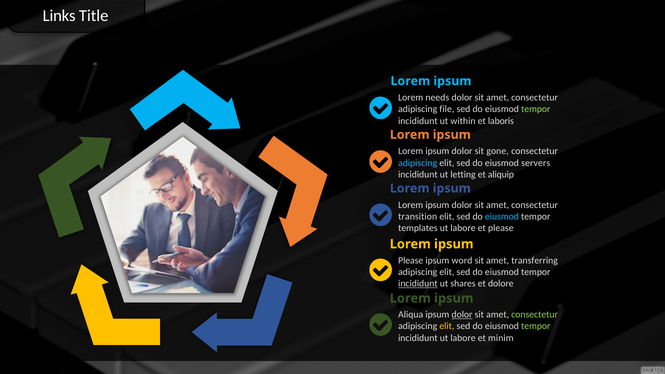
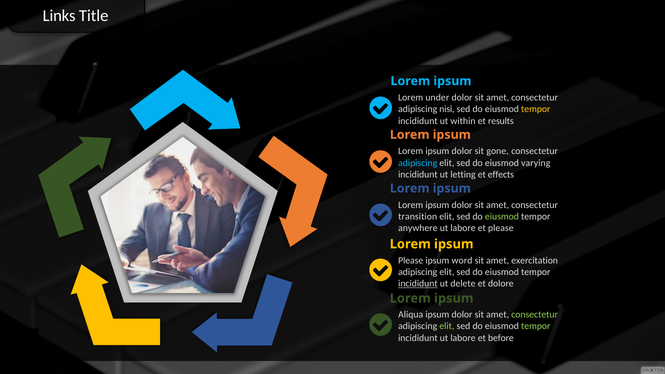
needs: needs -> under (437, 98)
file: file -> nisi (447, 109)
tempor colour: light green -> yellow (536, 109)
laboris: laboris -> results (501, 121)
servers: servers -> varying (536, 163)
aliquip: aliquip -> effects (501, 175)
eiusmod colour: light blue -> light green (502, 217)
templates: templates -> anywhere (418, 228)
transferring: transferring -> exercitation (535, 260)
shares: shares -> delete (463, 284)
dolor underline: present -> none (462, 315)
elit colour: yellow -> light green (447, 326)
minim: minim -> before (501, 338)
